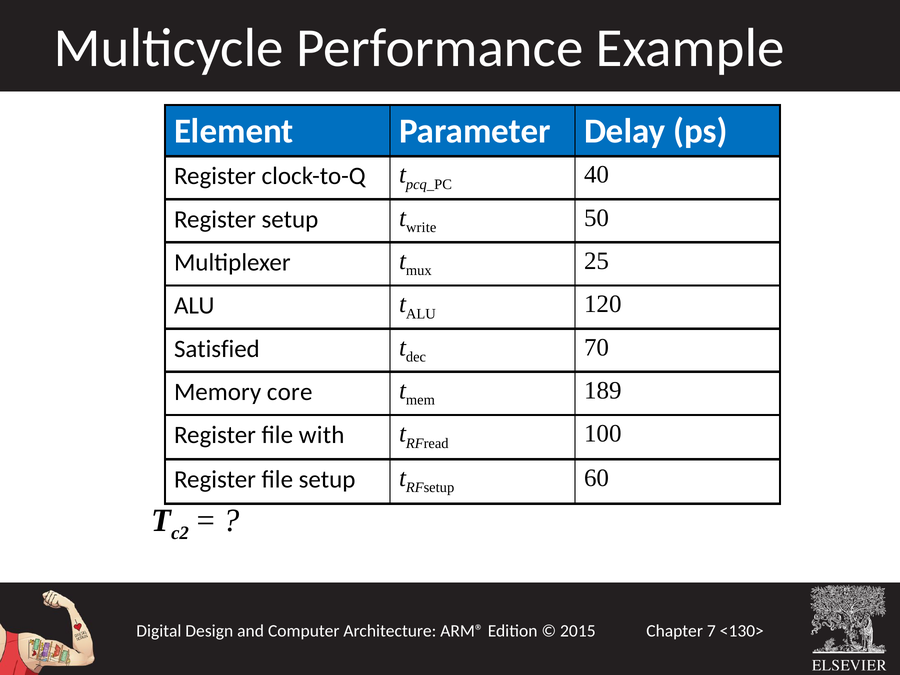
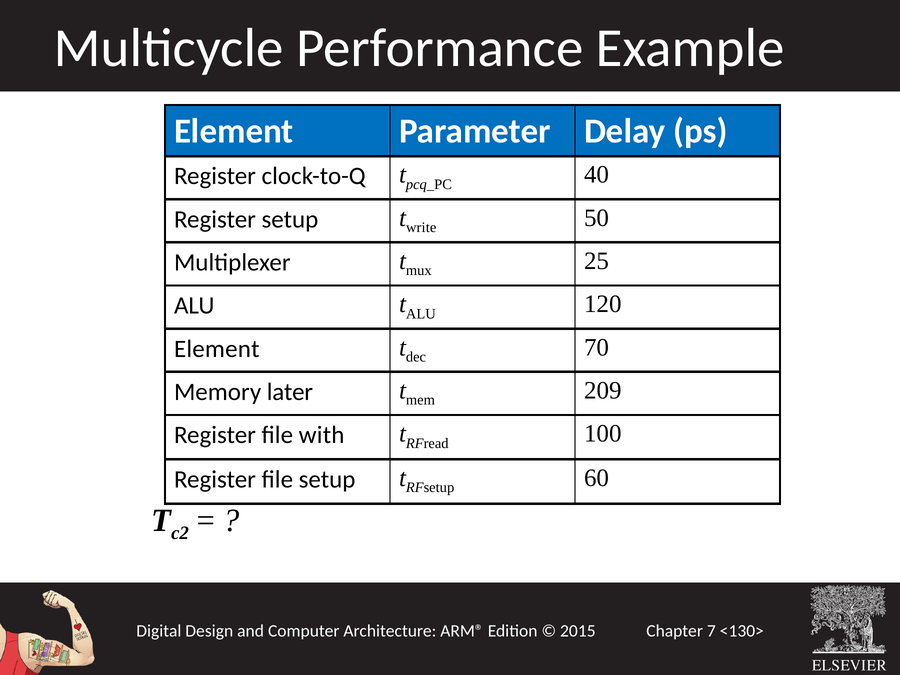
Satisfied: Satisfied -> Element (217, 349)
core: core -> later (290, 392)
189: 189 -> 209 (603, 390)
